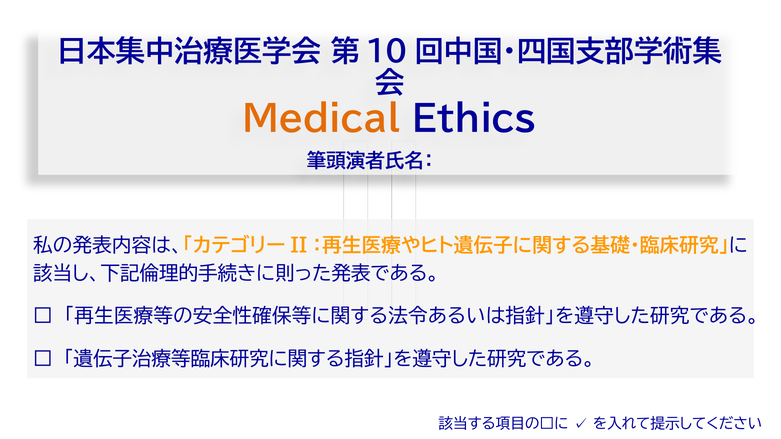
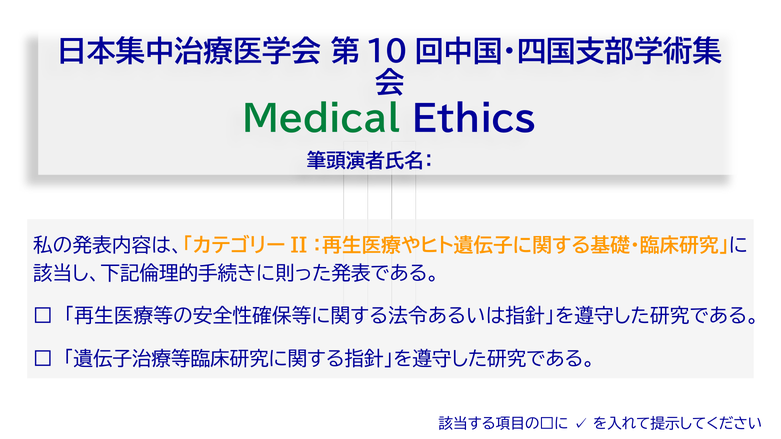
Medical colour: orange -> green (322, 120)
